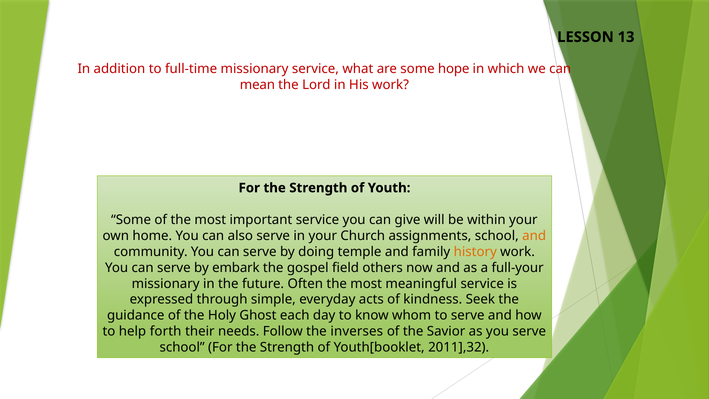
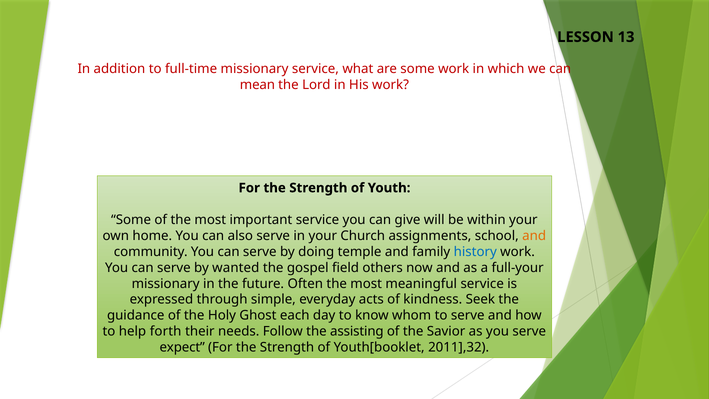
some hope: hope -> work (454, 69)
history colour: orange -> blue (475, 252)
embark: embark -> wanted (236, 268)
inverses: inverses -> assisting (357, 331)
school: school -> expect (182, 347)
